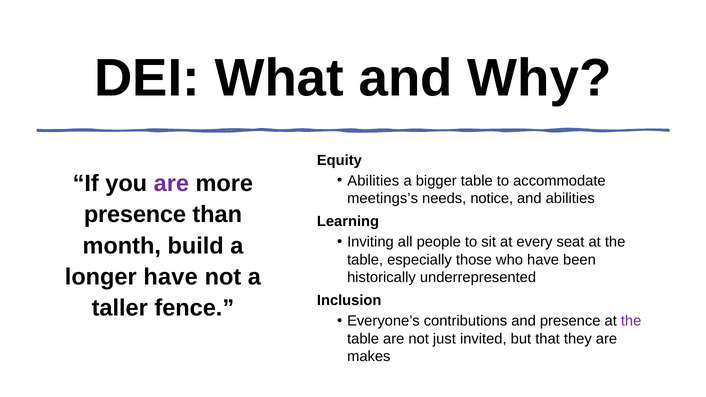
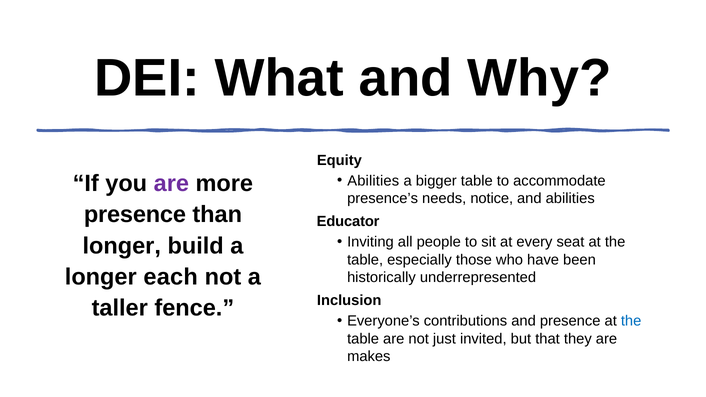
meetings’s: meetings’s -> presence’s (383, 198)
Learning: Learning -> Educator (348, 222)
month: month -> longer (122, 246)
longer have: have -> each (171, 277)
the colour: purple -> blue (631, 321)
